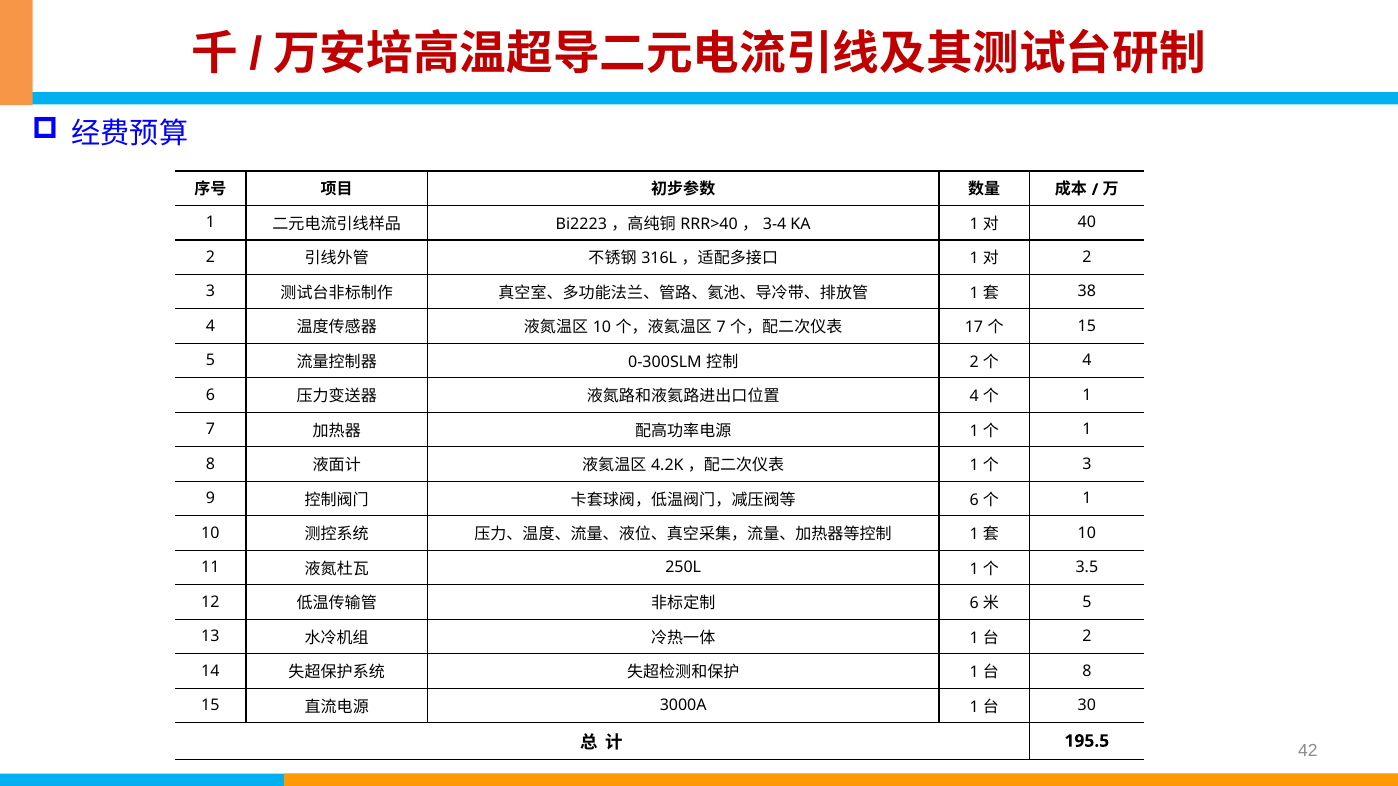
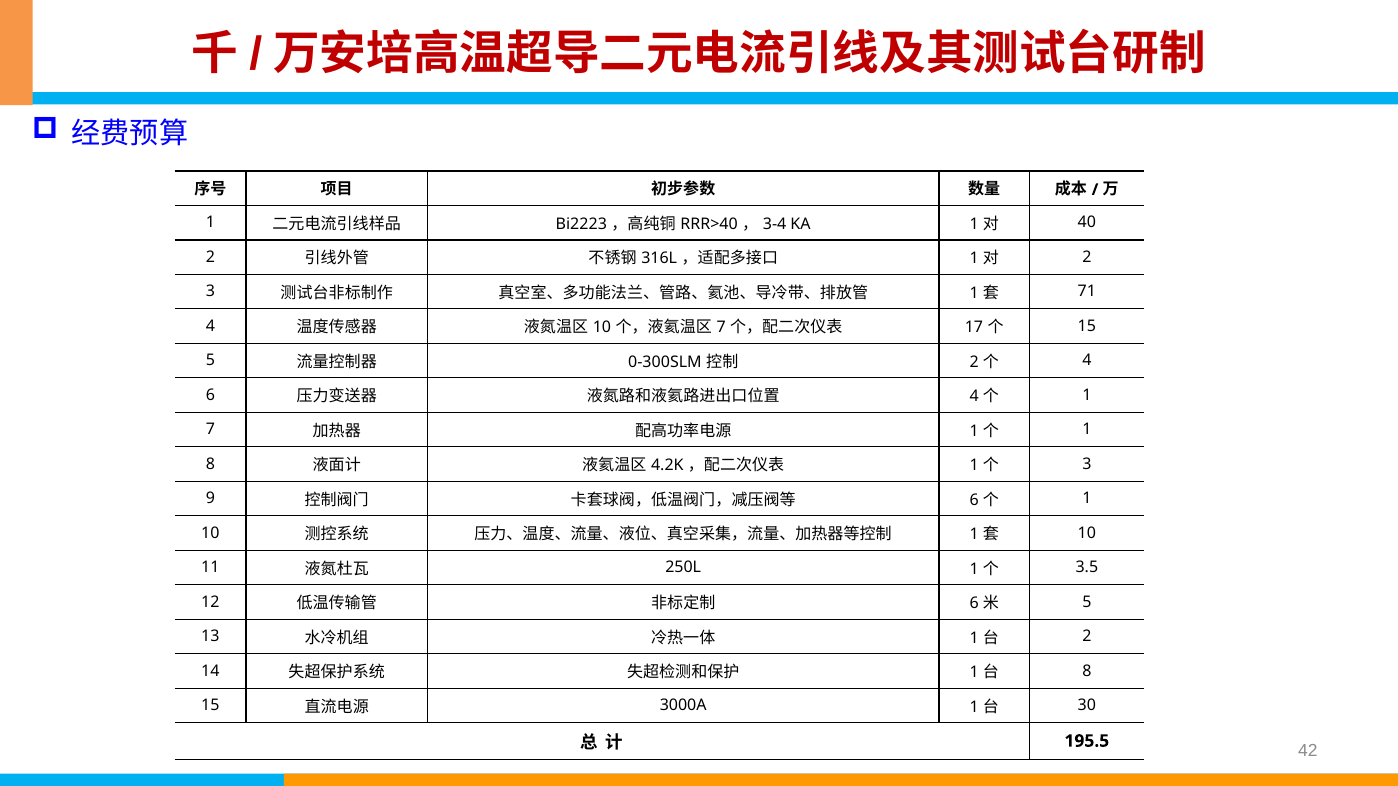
38: 38 -> 71 (1087, 292)
